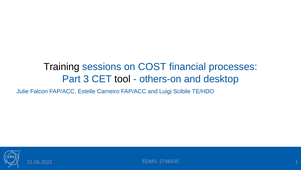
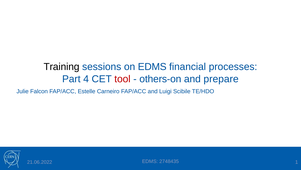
on COST: COST -> EDMS (152, 67)
3: 3 -> 4 (86, 79)
tool colour: black -> red (122, 79)
desktop: desktop -> prepare (221, 79)
